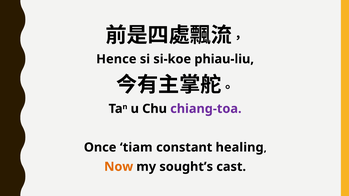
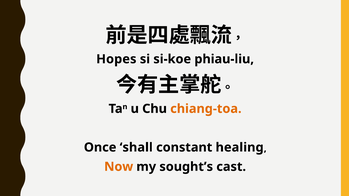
Hence: Hence -> Hopes (116, 59)
chiang-toa colour: purple -> orange (206, 109)
tiam: tiam -> shall (136, 148)
